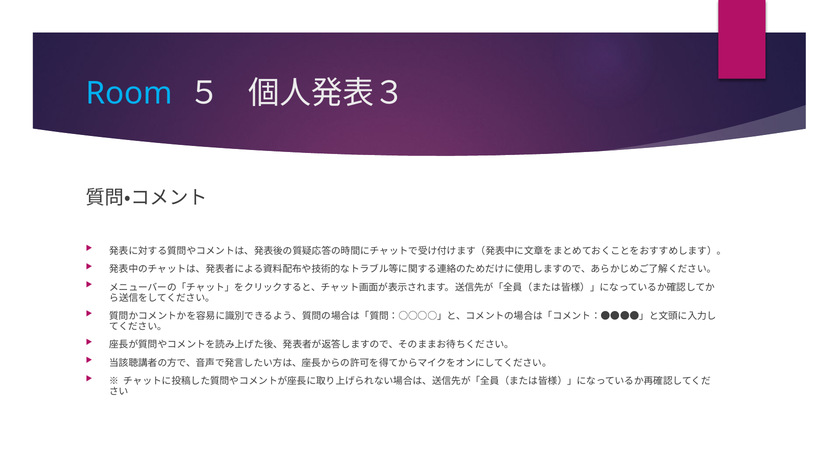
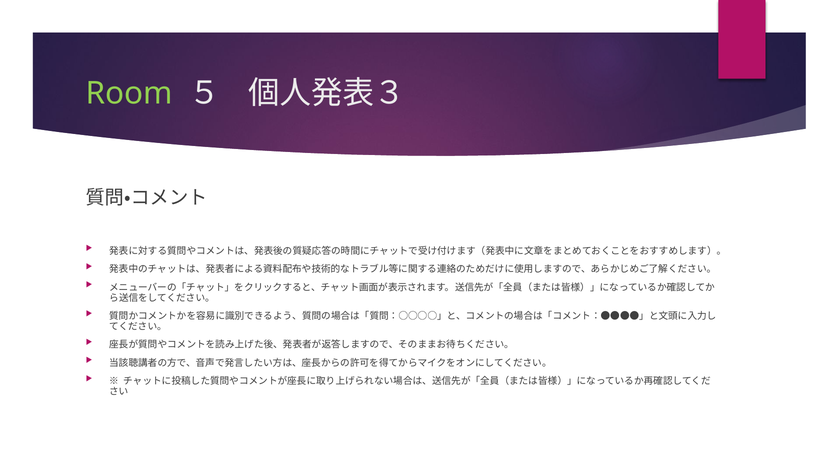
Room colour: light blue -> light green (129, 94)
